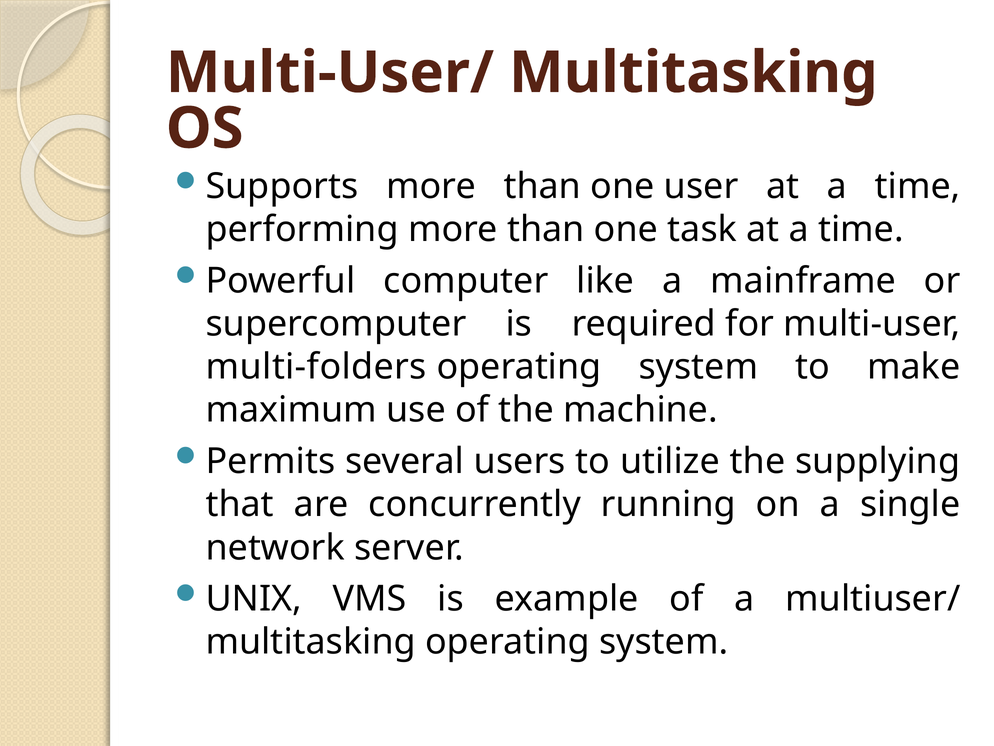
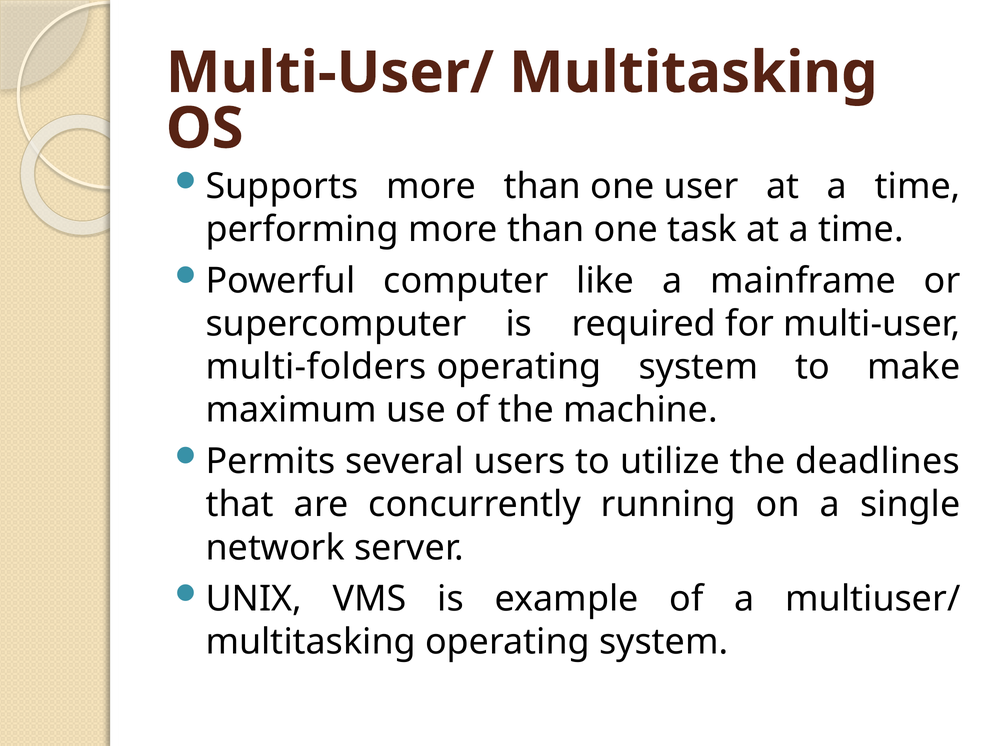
supplying: supplying -> deadlines (878, 461)
